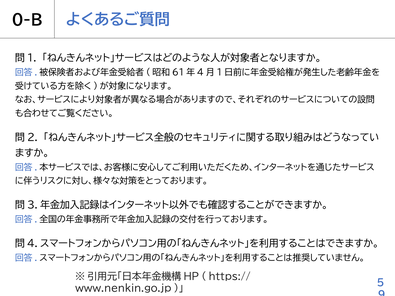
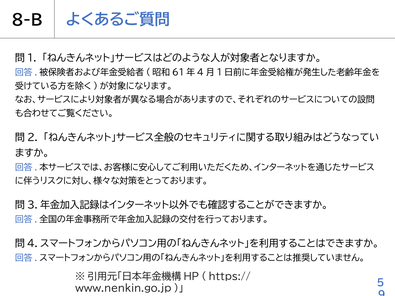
0-B: 0-B -> 8-B (27, 20)
